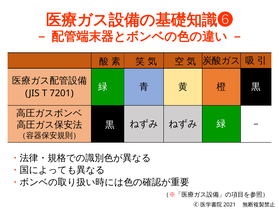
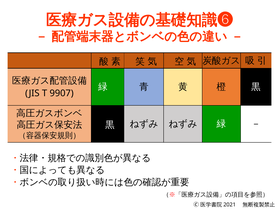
7201: 7201 -> 9907 (62, 93)
